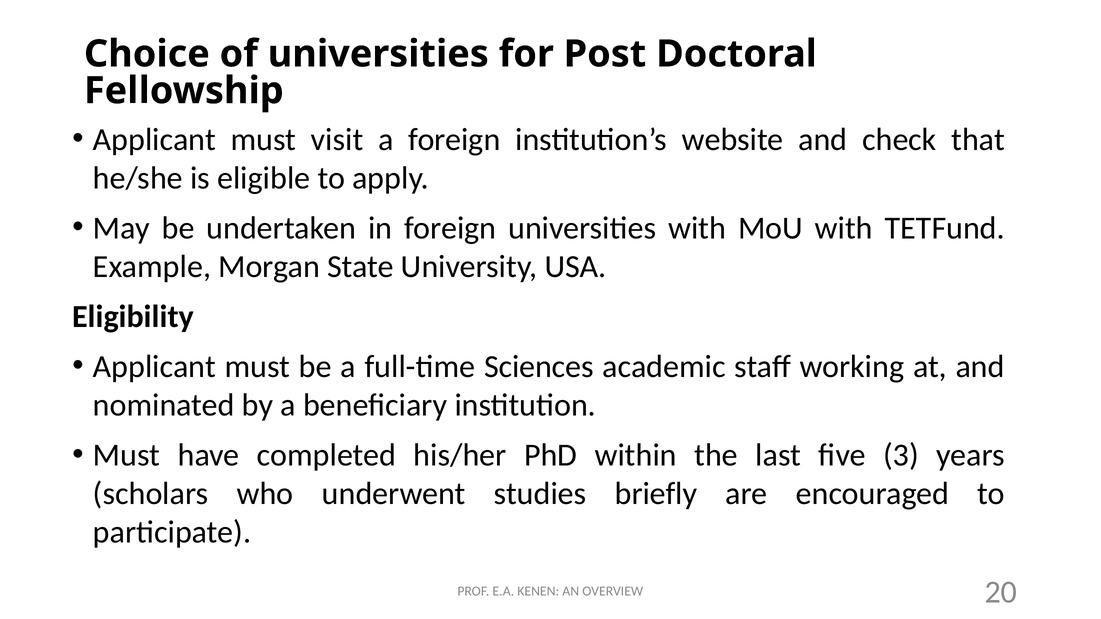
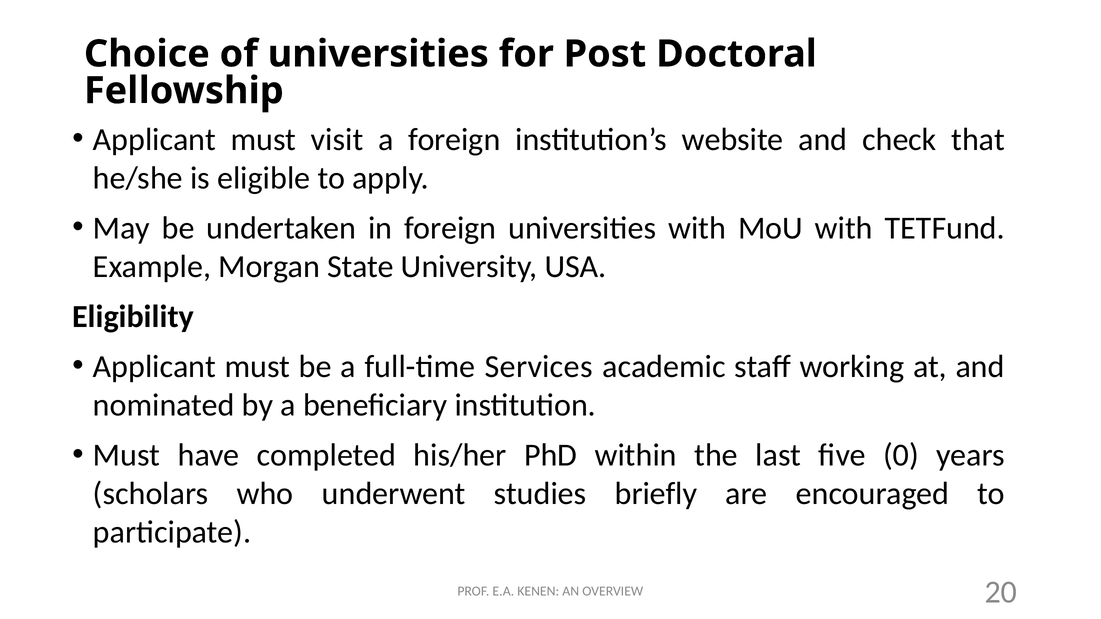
Sciences: Sciences -> Services (539, 367)
3: 3 -> 0 (901, 455)
